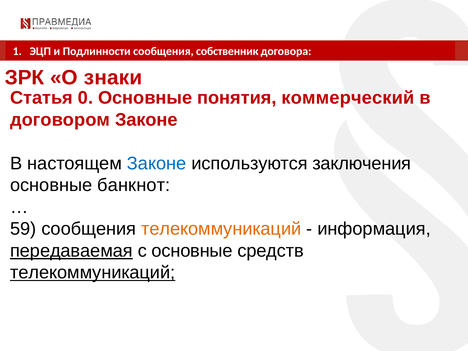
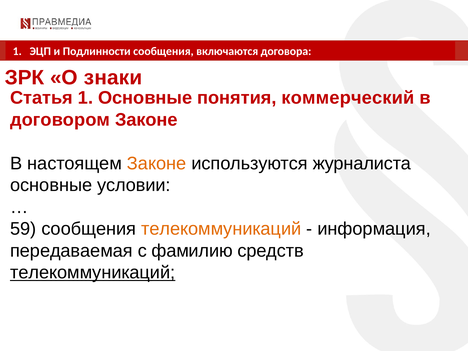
собственник: собственник -> включаются (227, 51)
Статья 0: 0 -> 1 (85, 98)
Законе colour: blue -> orange (157, 163)
заключения: заключения -> журналиста (362, 163)
банкнот: банкнот -> условии (134, 185)
передаваемая underline: present -> none (71, 251)
с основные: основные -> фамилию (192, 251)
